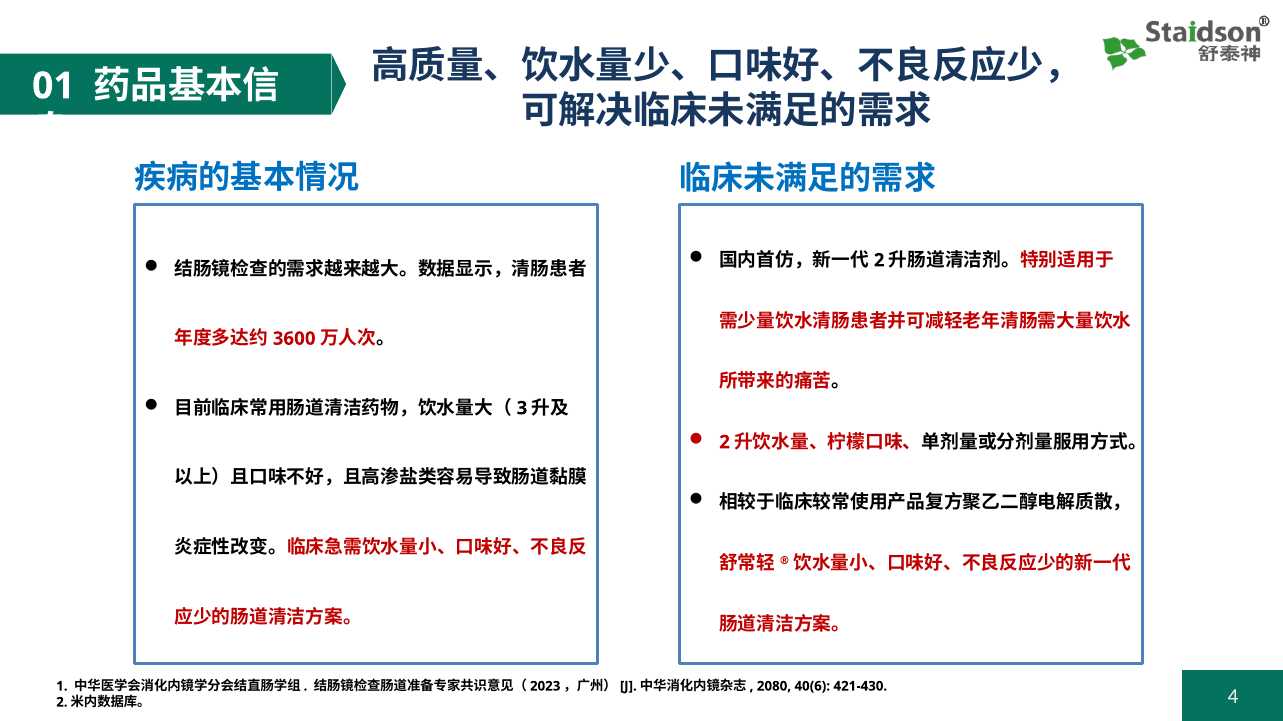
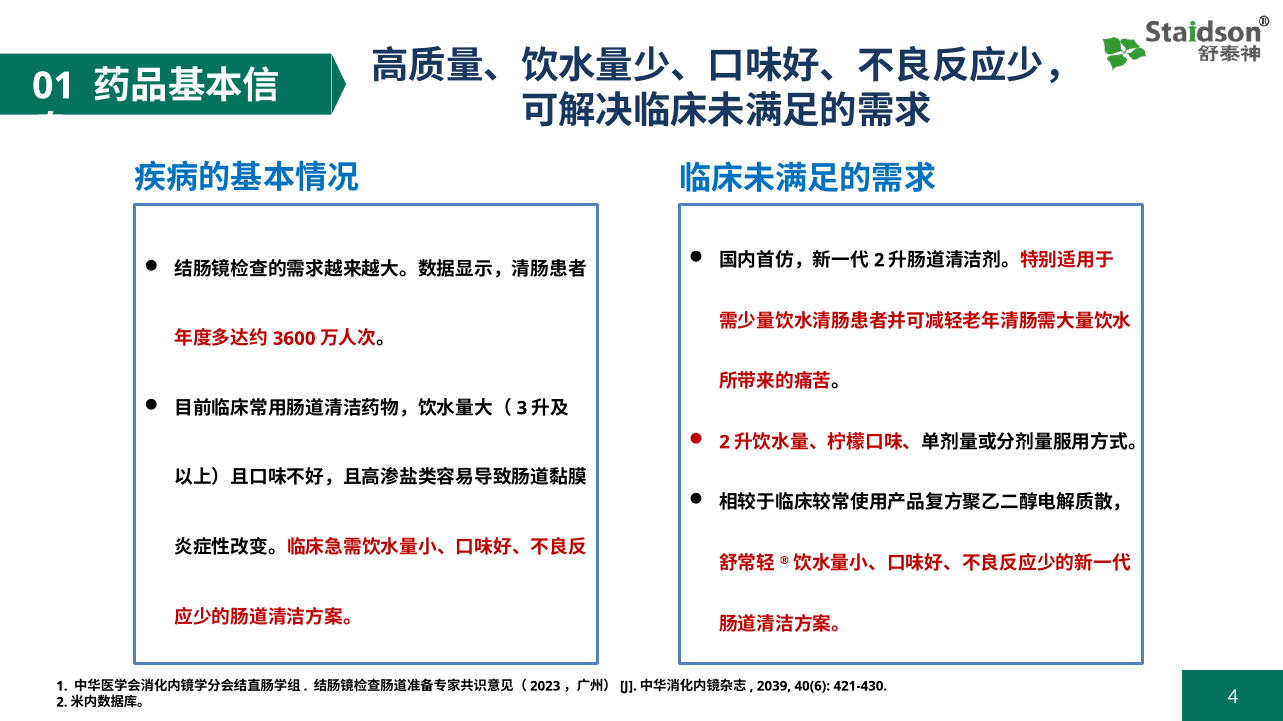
2080: 2080 -> 2039 (774, 687)
